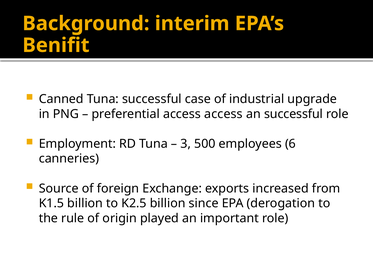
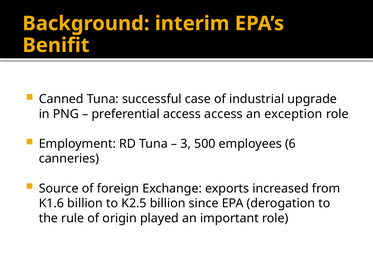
an successful: successful -> exception (293, 114)
K1.5: K1.5 -> K1.6 (51, 204)
